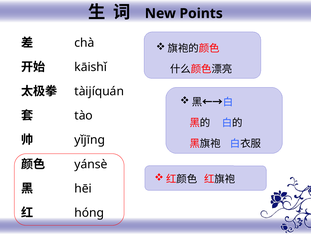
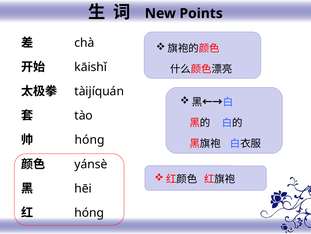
yǐjīnɡ: yǐjīnɡ -> hónɡ (90, 140)
